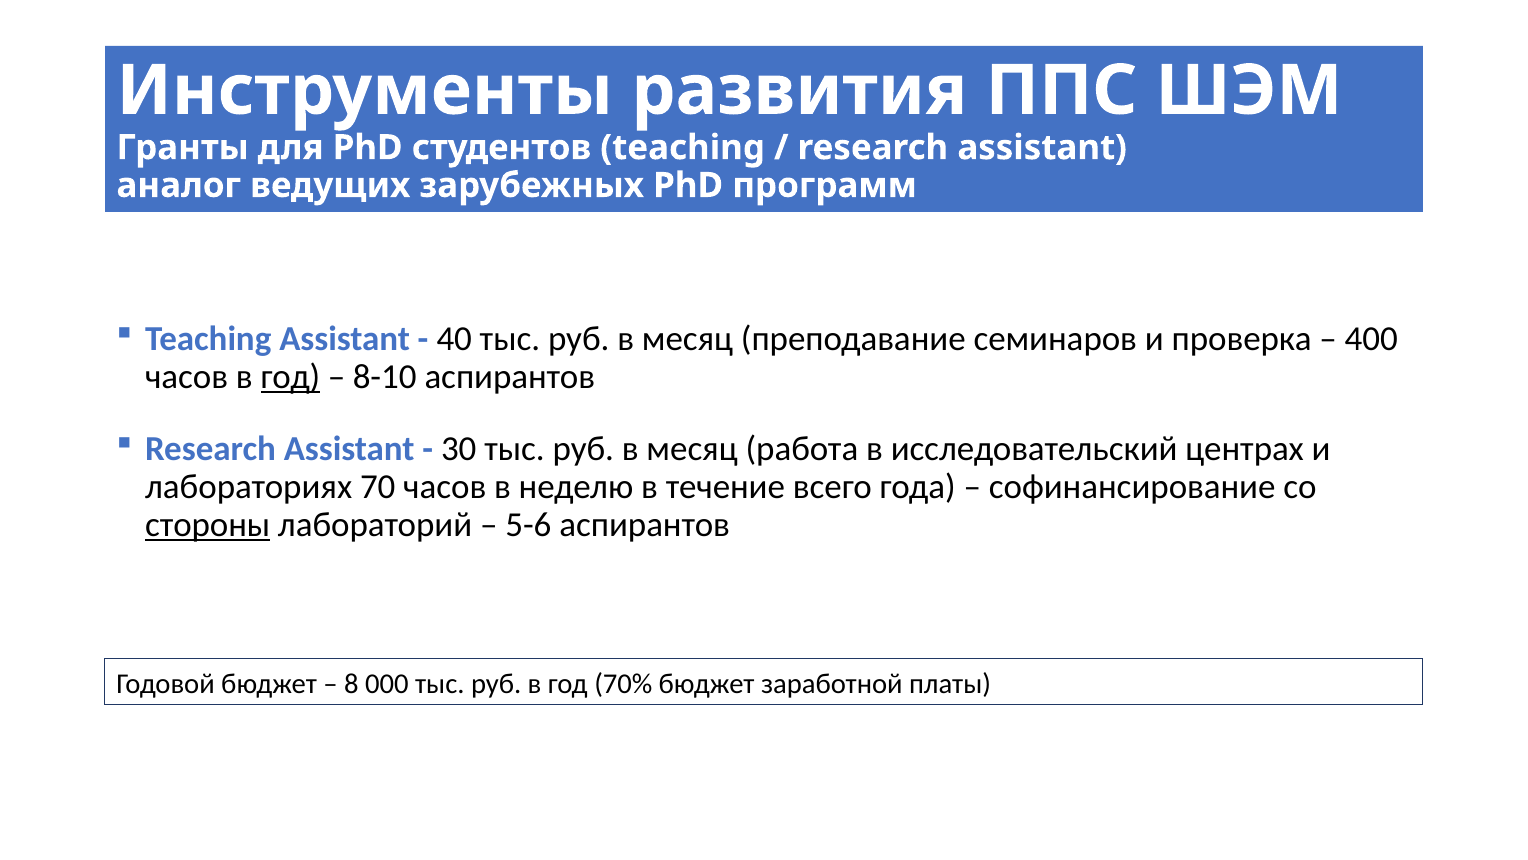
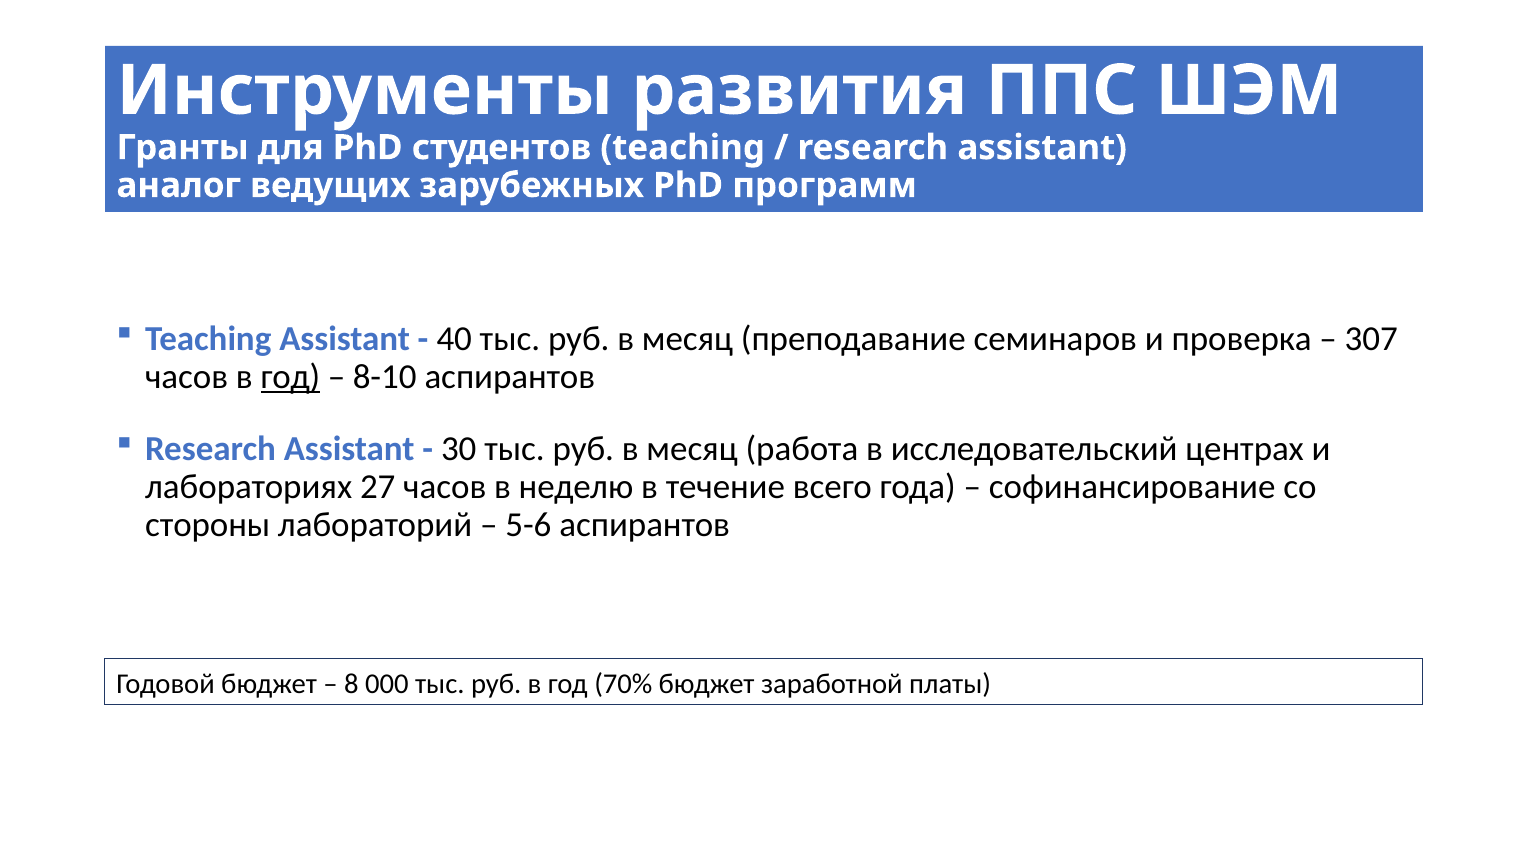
400: 400 -> 307 (1371, 339)
70: 70 -> 27 (378, 487)
стороны underline: present -> none (208, 525)
